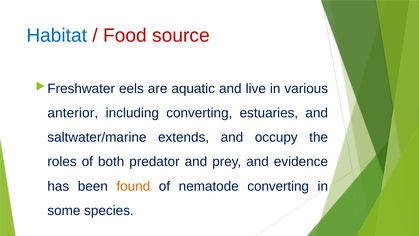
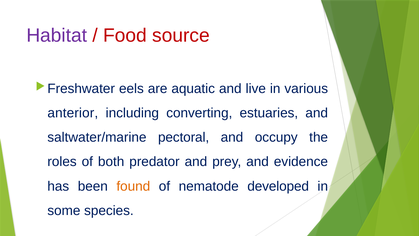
Habitat colour: blue -> purple (57, 35)
extends: extends -> pectoral (184, 137)
nematode converting: converting -> developed (278, 186)
